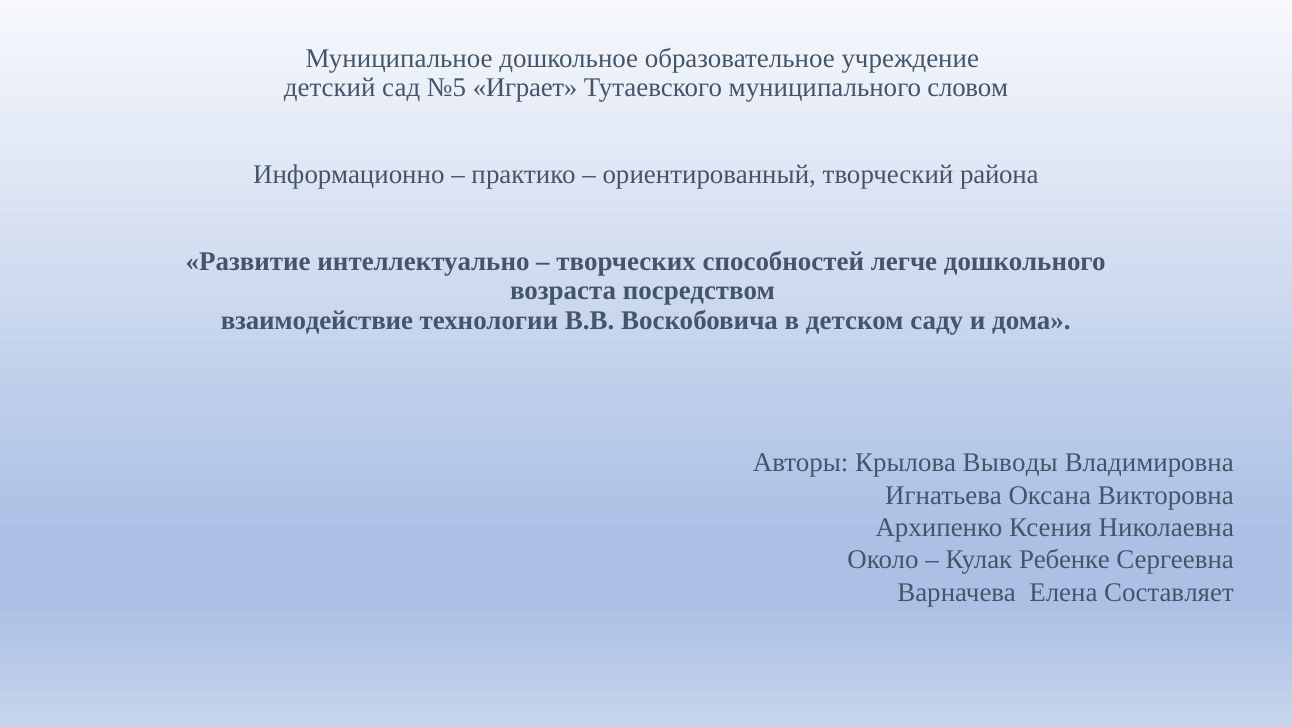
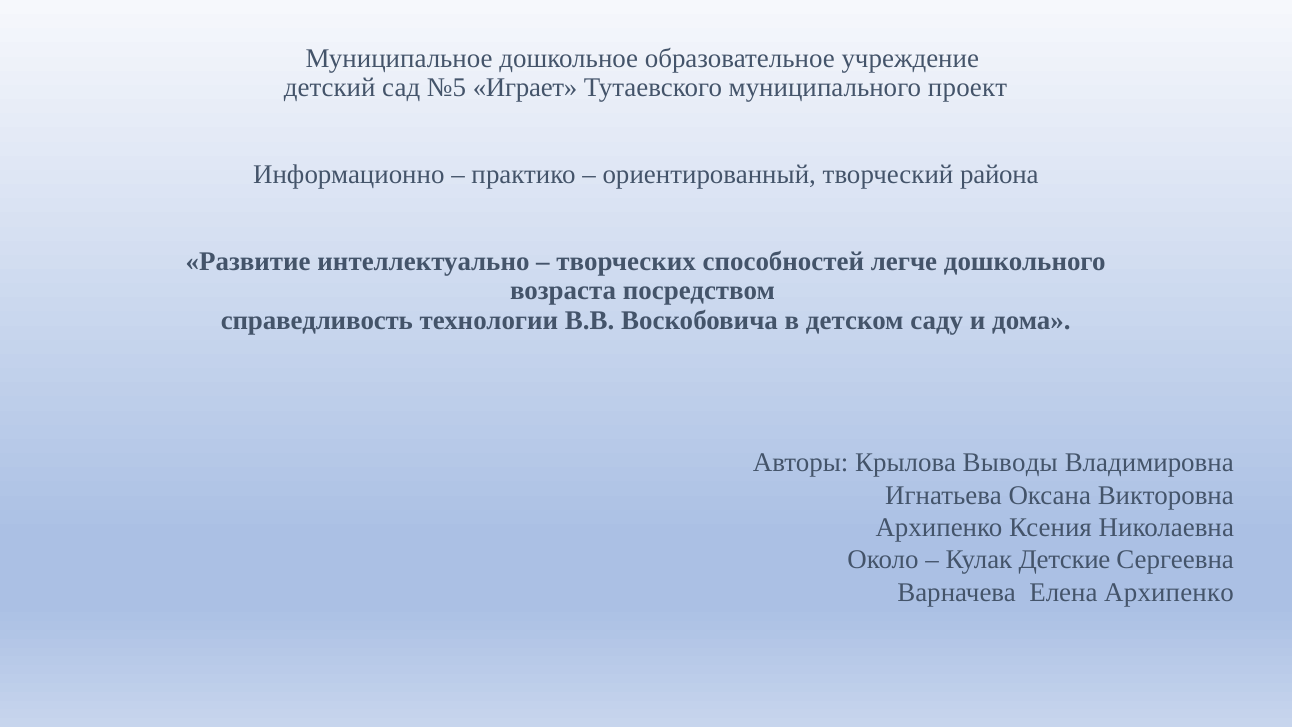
словом: словом -> проект (968, 88)
взаимодействие: взаимодействие -> справедливость (317, 320)
Ребенке: Ребенке -> Детские (1064, 560)
Елена Составляет: Составляет -> Архипенко (1169, 592)
